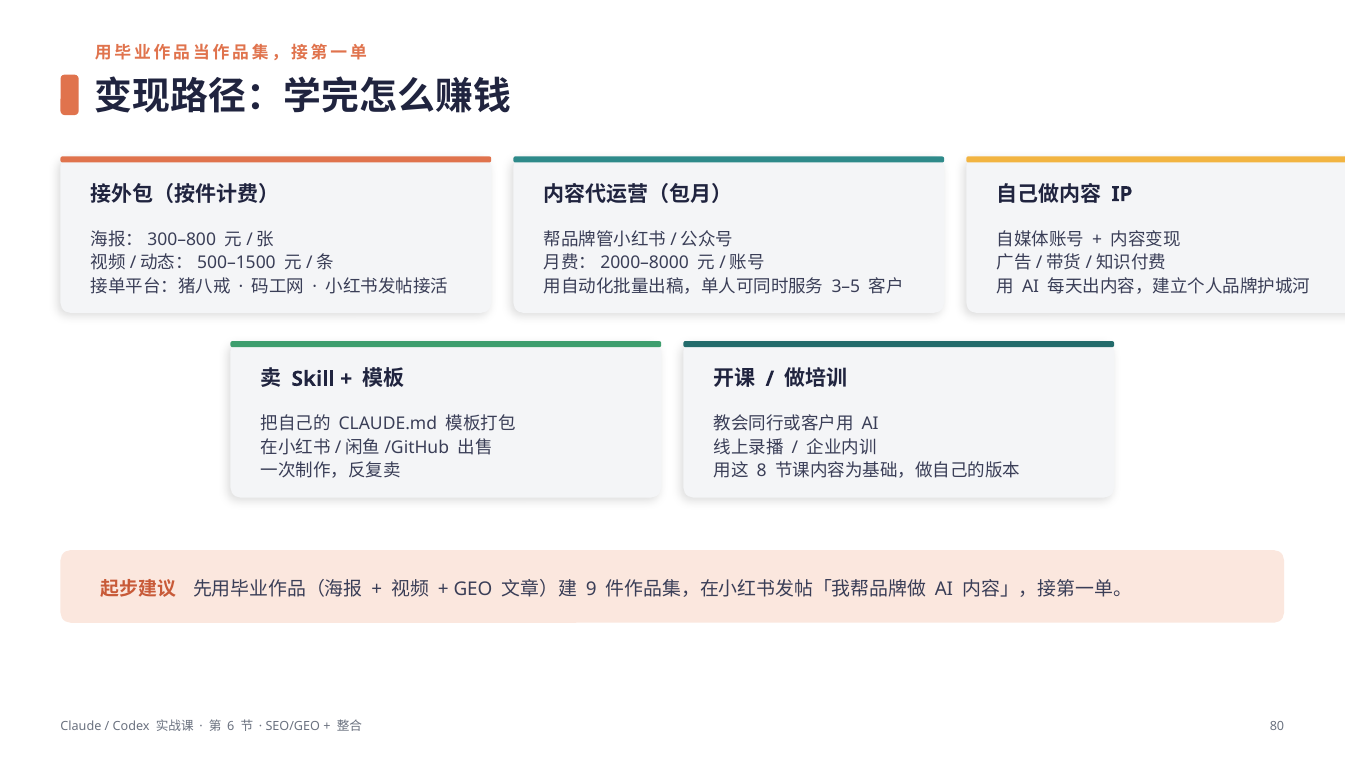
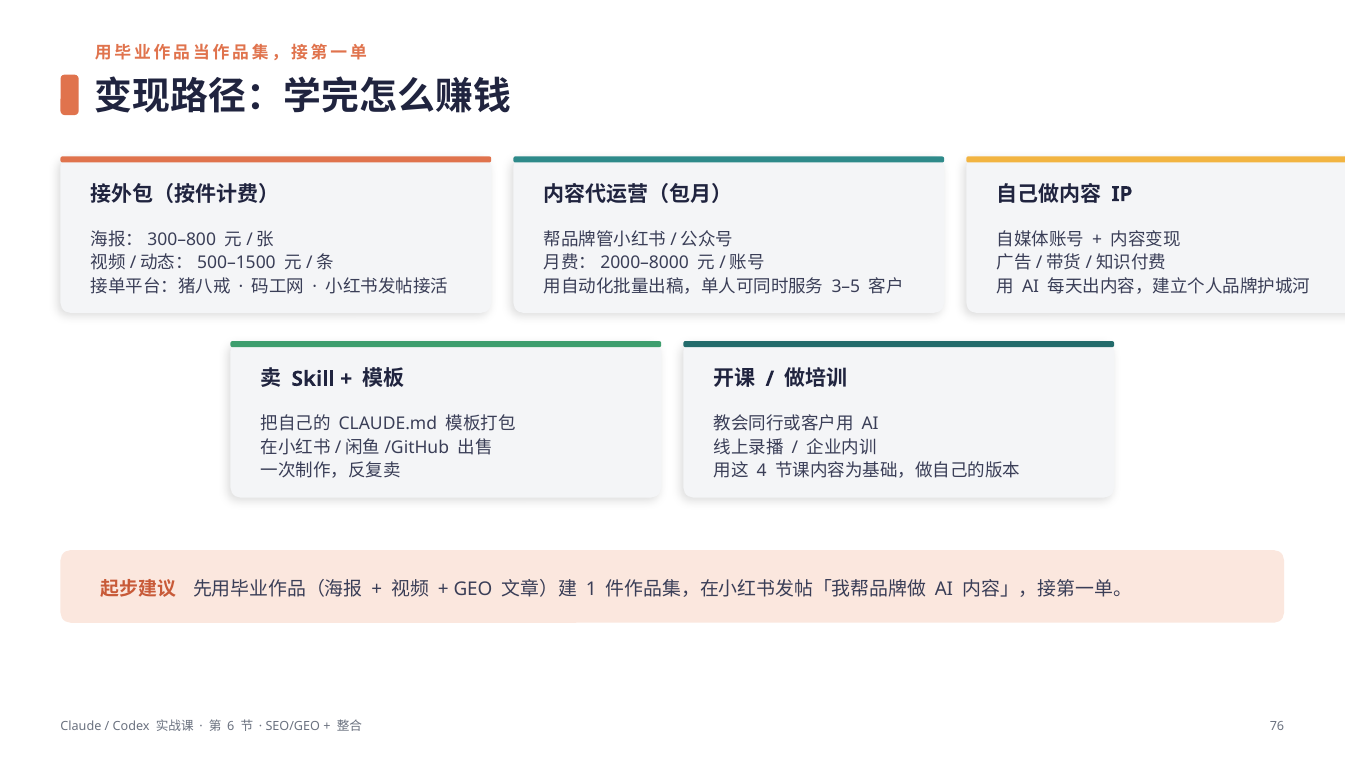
8: 8 -> 4 (762, 471)
9: 9 -> 1 (591, 589)
80: 80 -> 76 (1277, 726)
